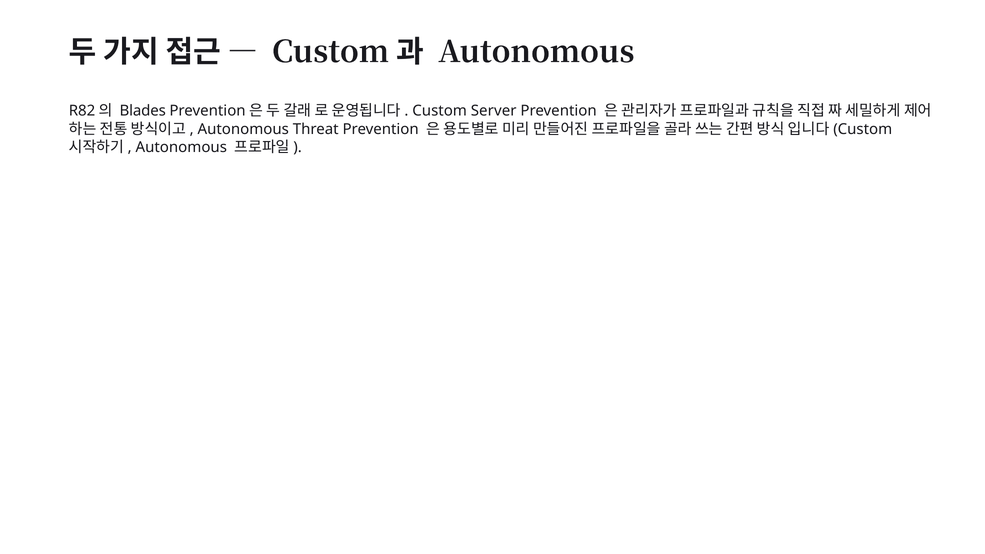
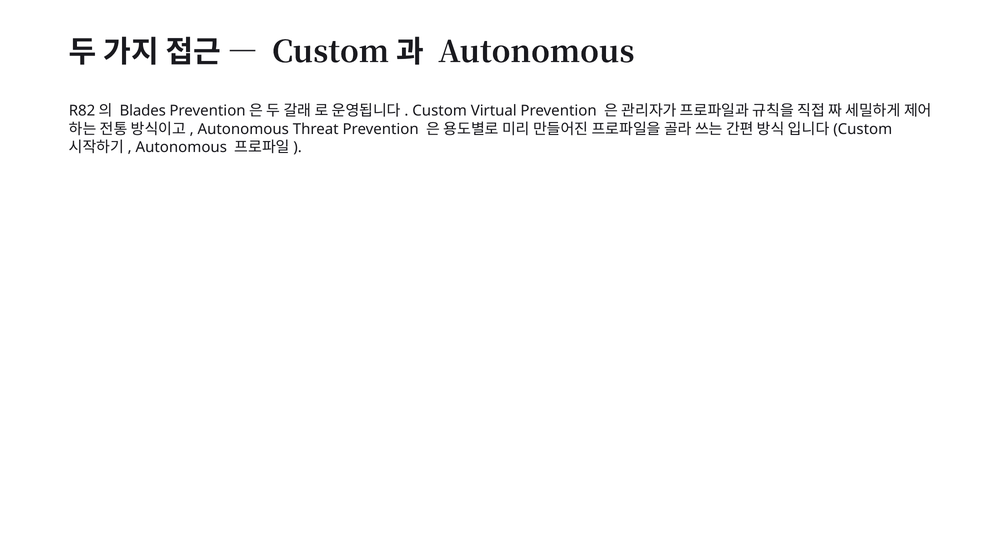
Server: Server -> Virtual (494, 111)
